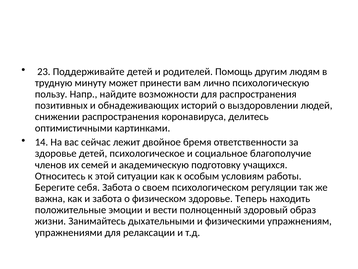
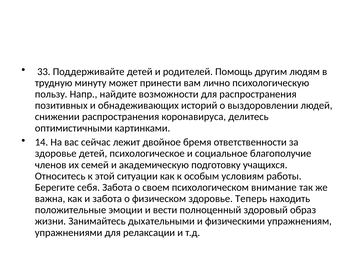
23: 23 -> 33 (44, 71)
регуляции: регуляции -> внимание (274, 187)
